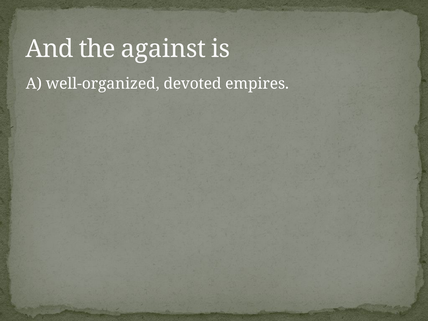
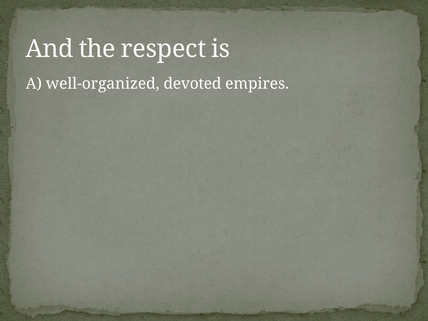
against: against -> respect (164, 49)
